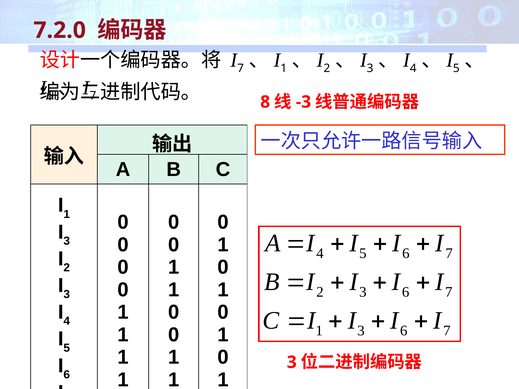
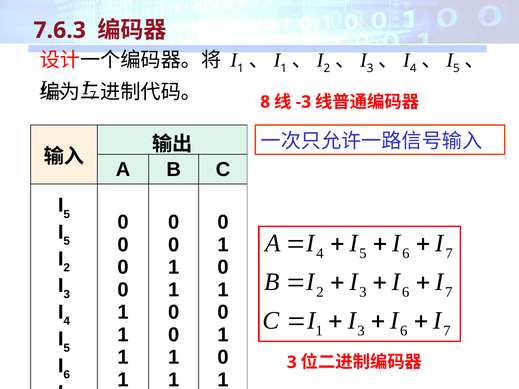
7.2.0: 7.2.0 -> 7.6.3 (60, 30)
7: 7 -> 1 (241, 68)
1: 1 -> 5 (67, 214)
3: 3 -> 5 (67, 241)
